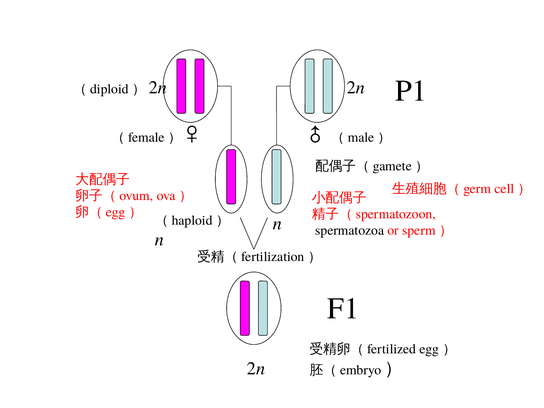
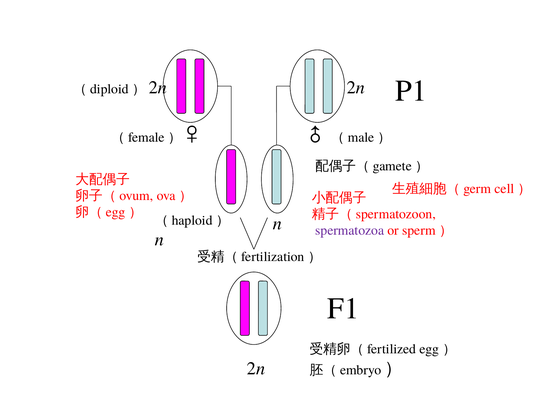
spermatozoa colour: black -> purple (350, 230)
